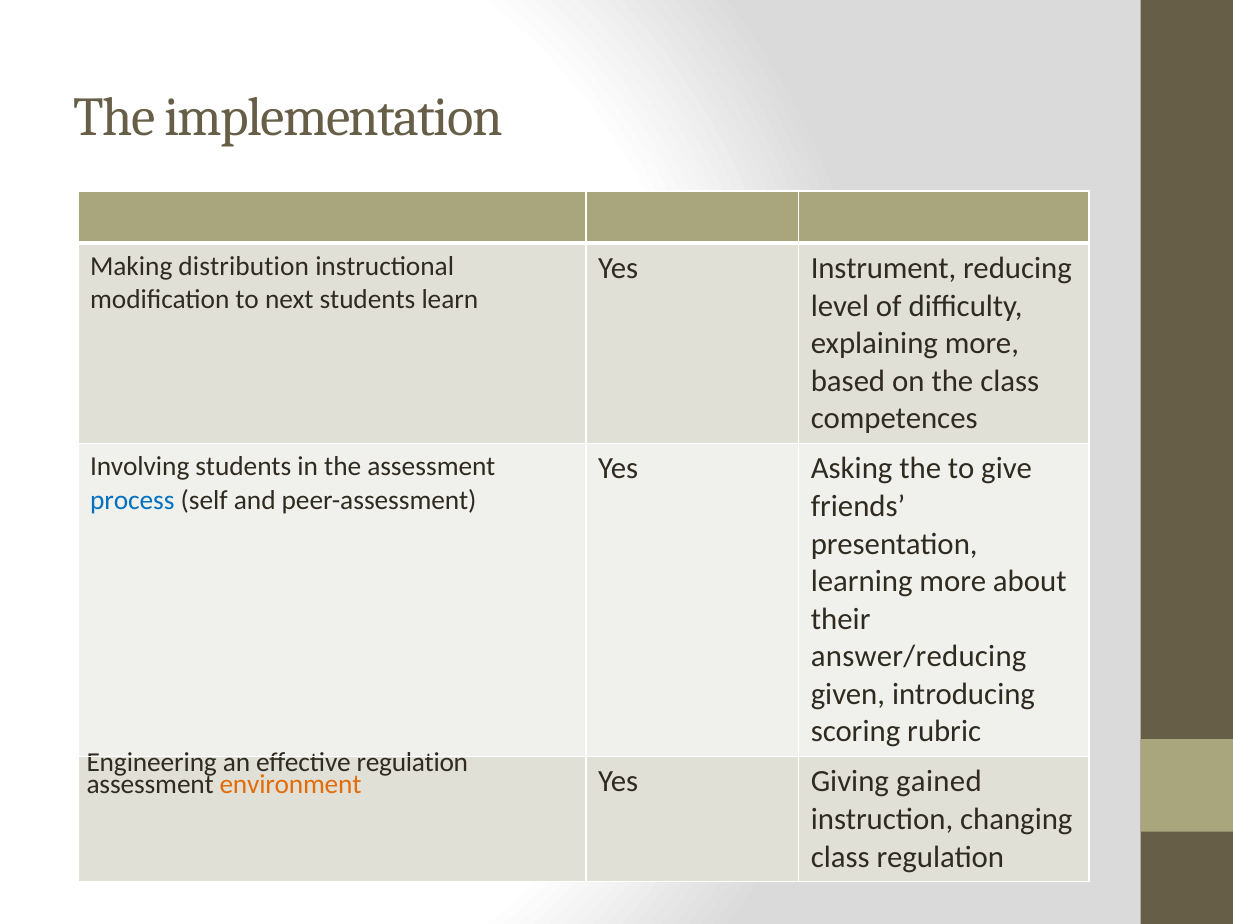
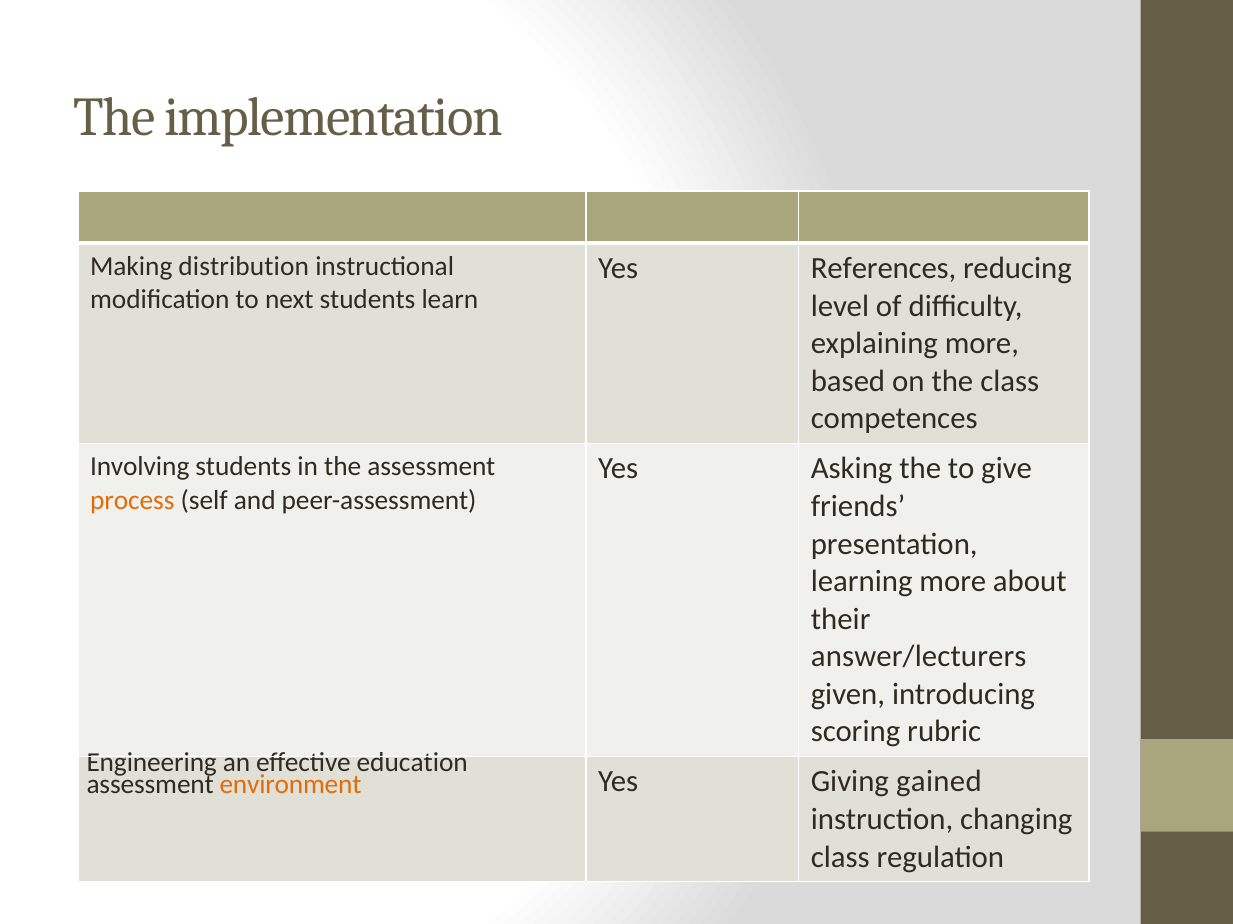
Instrument: Instrument -> References (884, 269)
process colour: blue -> orange (132, 500)
answer/reducing: answer/reducing -> answer/lecturers (919, 657)
effective regulation: regulation -> education (412, 763)
